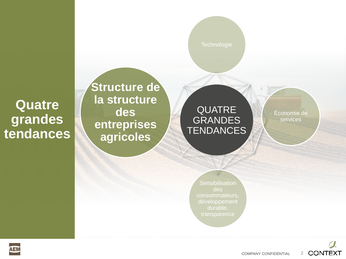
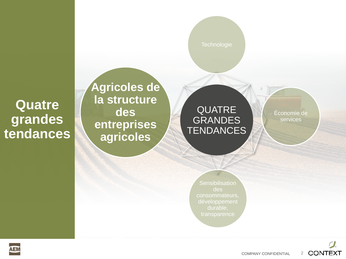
Structure: Structure -> Agricoles (117, 88)
